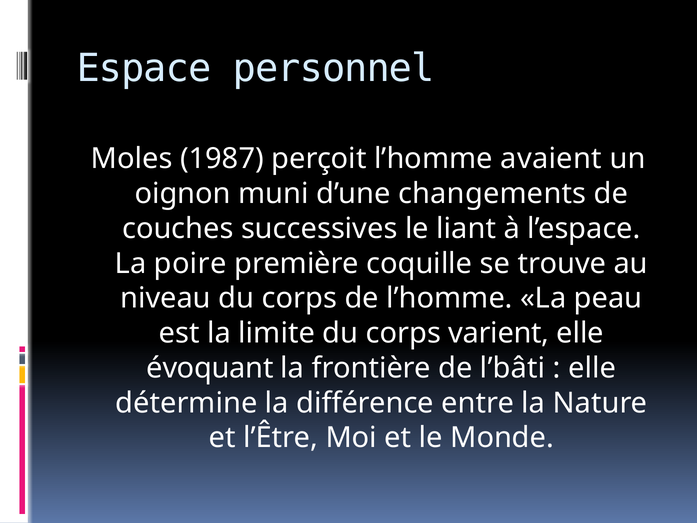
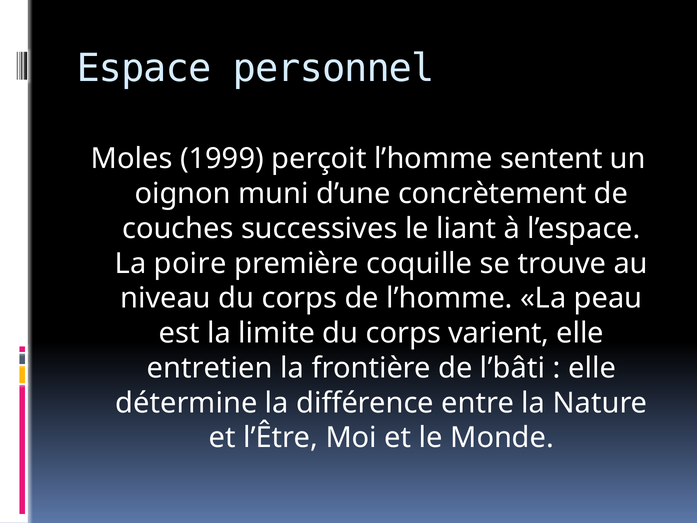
1987: 1987 -> 1999 (222, 159)
avaient: avaient -> sentent (551, 159)
changements: changements -> concrètement (492, 194)
évoquant: évoquant -> entretien (210, 368)
